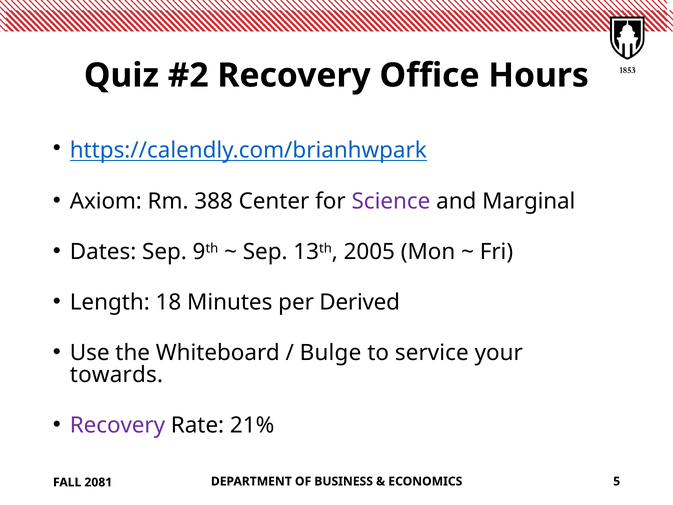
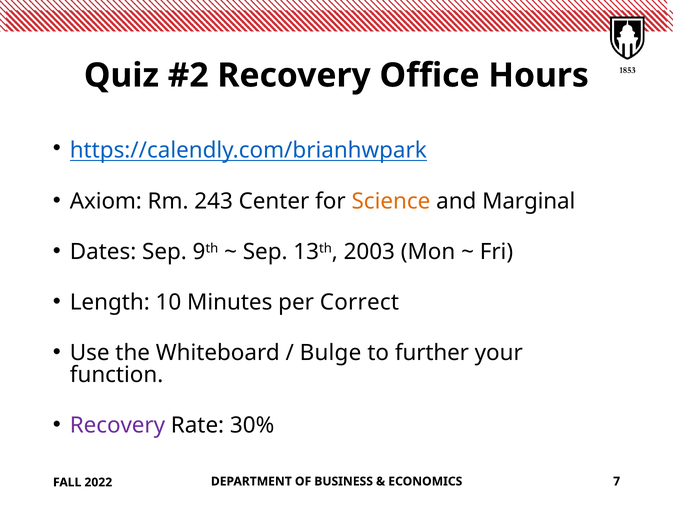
388: 388 -> 243 (214, 201)
Science colour: purple -> orange (391, 201)
2005: 2005 -> 2003 (369, 252)
18: 18 -> 10 (168, 302)
Derived: Derived -> Correct (359, 302)
service: service -> further (432, 353)
towards: towards -> function (117, 375)
21%: 21% -> 30% (252, 425)
5: 5 -> 7 (617, 481)
2081: 2081 -> 2022 (98, 482)
